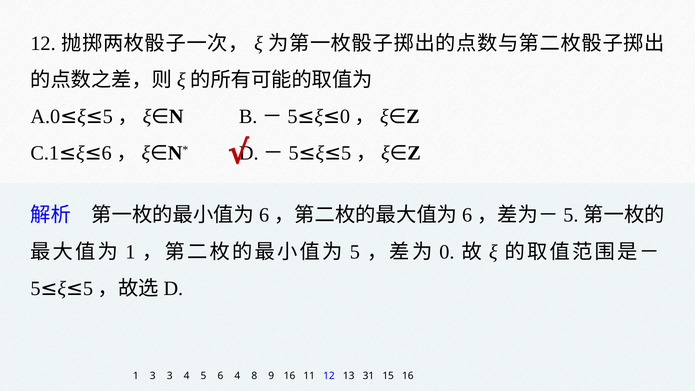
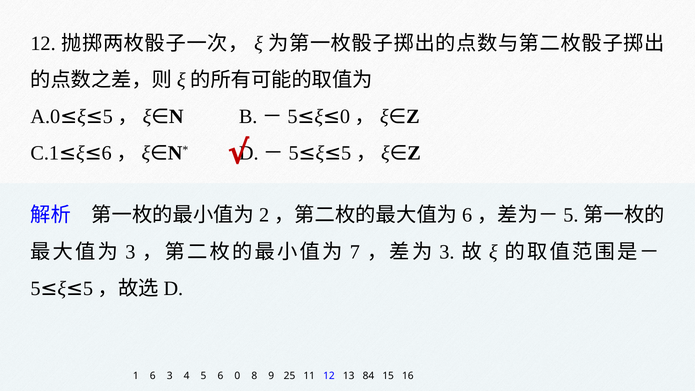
6: 6 -> 2 (264, 215)
1: 1 -> 3 (130, 252)
5: 5 -> 7 (355, 252)
0: 0 -> 3 (447, 252)
1 3: 3 -> 6 (153, 376)
6 4: 4 -> 0 (237, 376)
9 16: 16 -> 25 (290, 376)
31: 31 -> 84 (368, 376)
